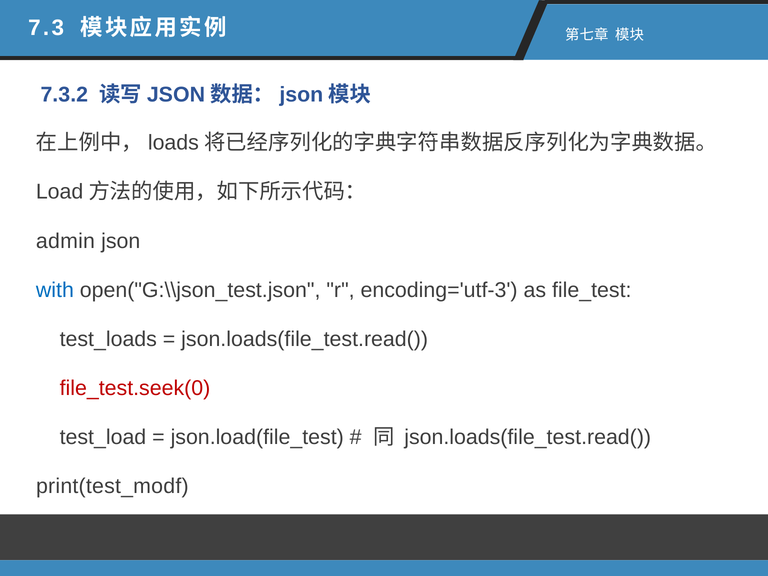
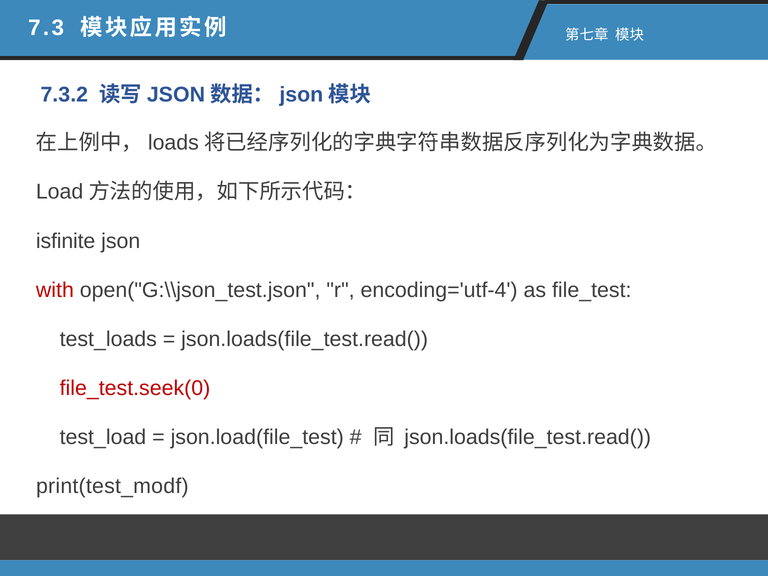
admin: admin -> isfinite (66, 241)
with colour: blue -> red (55, 290)
encoding='utf-3: encoding='utf-3 -> encoding='utf-4 (439, 290)
